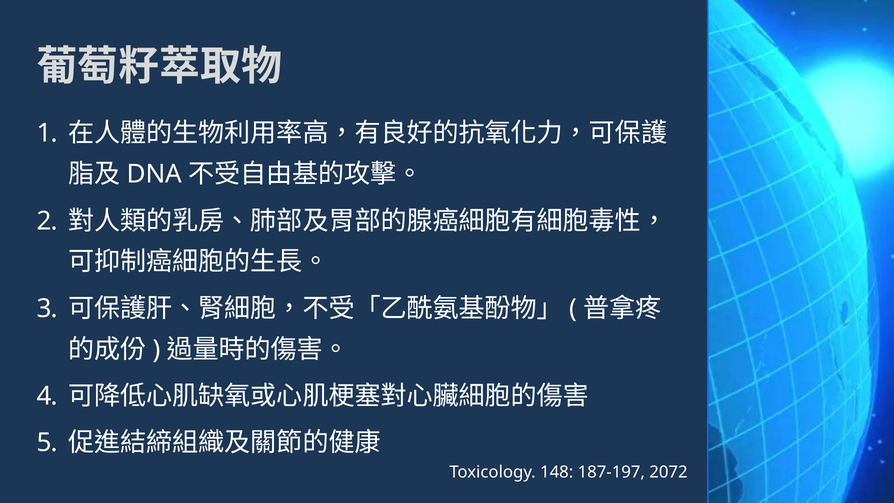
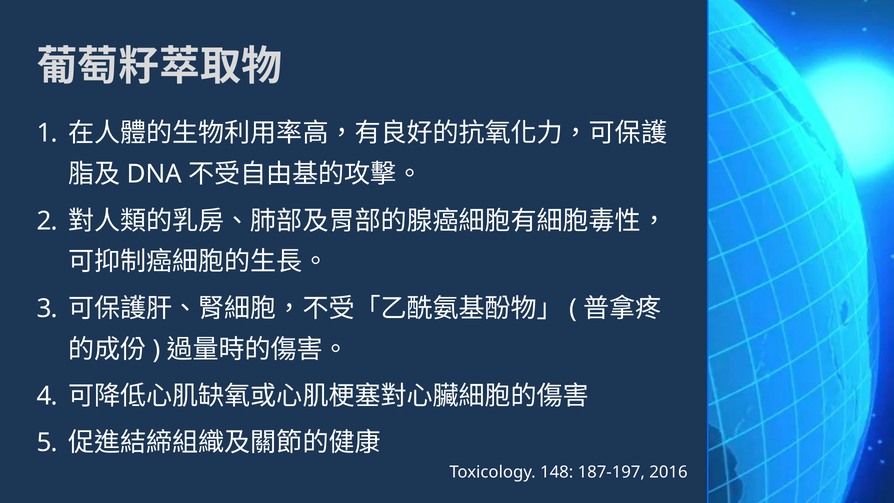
2072: 2072 -> 2016 (668, 472)
